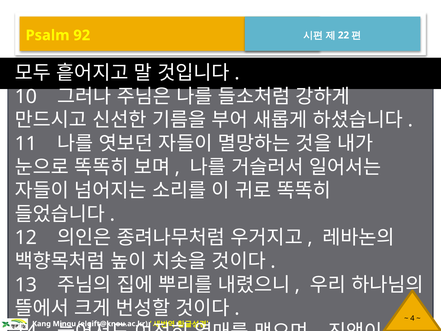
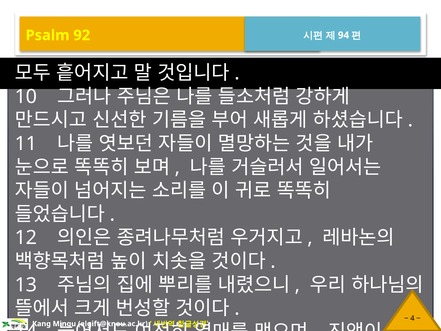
22: 22 -> 94 (343, 35)
